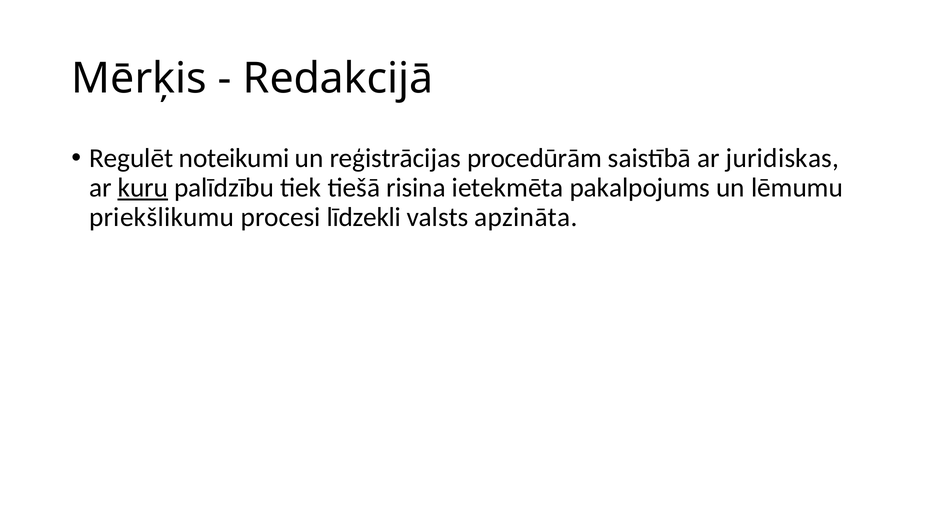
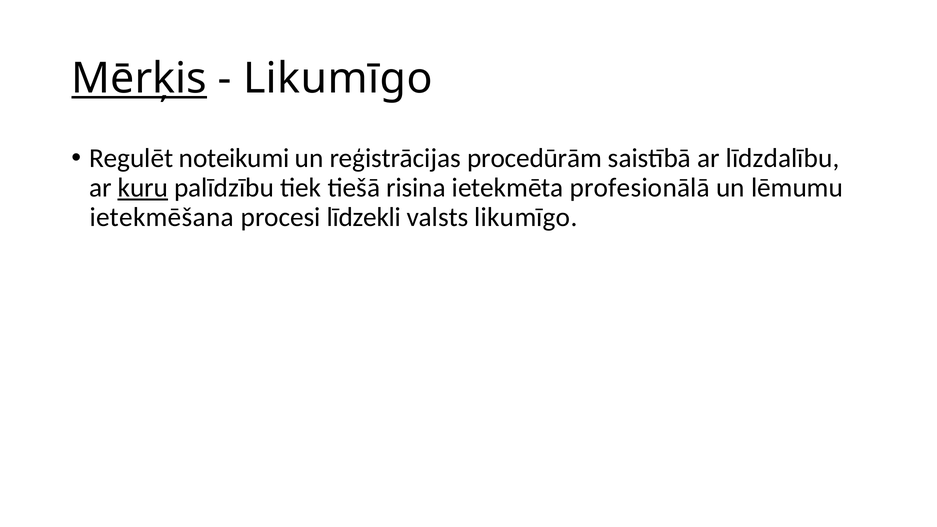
Mērķis underline: none -> present (139, 79)
Redakcijā: Redakcijā -> Likumīgo (338, 79)
juridiskas: juridiskas -> līdzdalību (783, 158)
pakalpojums: pakalpojums -> profesionālā (640, 188)
priekšlikumu: priekšlikumu -> ietekmēšana (162, 217)
valsts apzināta: apzināta -> likumīgo (526, 217)
